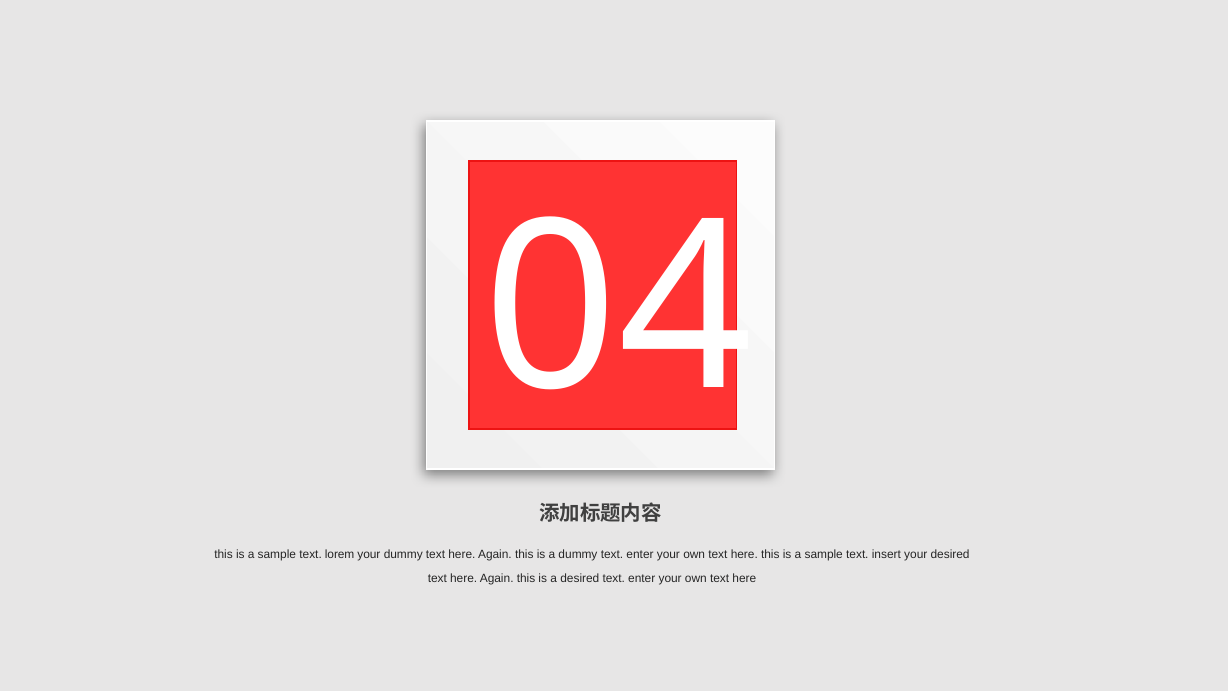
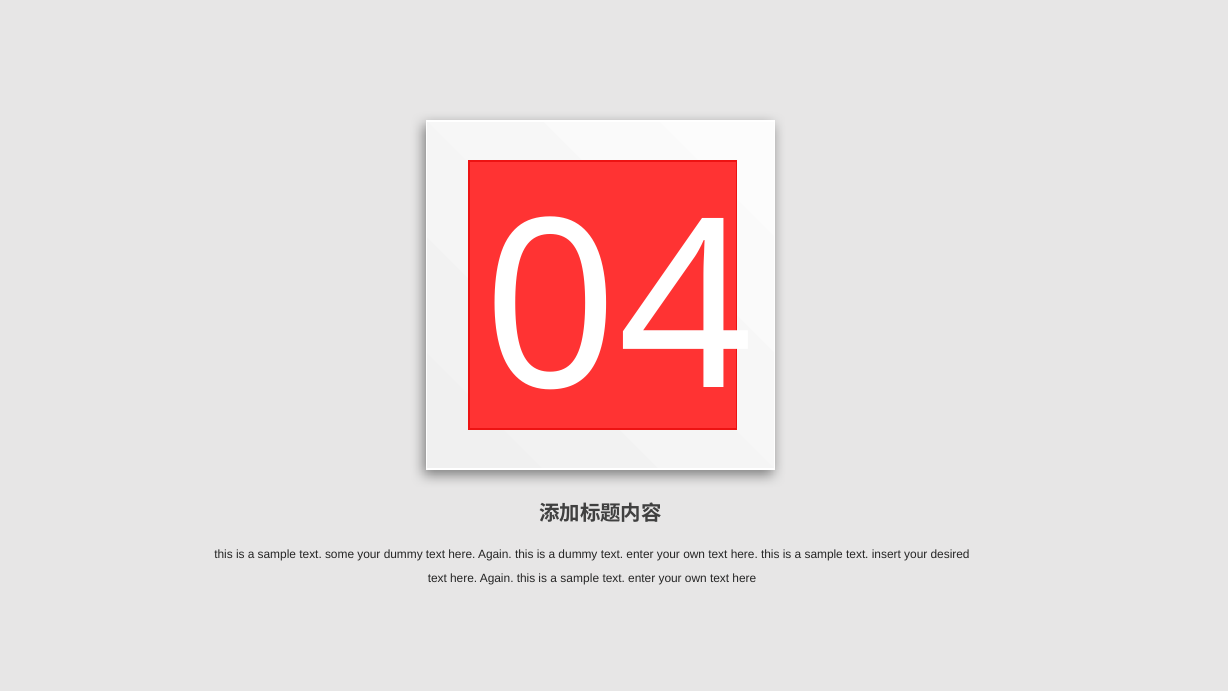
lorem: lorem -> some (340, 555)
desired: desired -> sample (580, 578)
